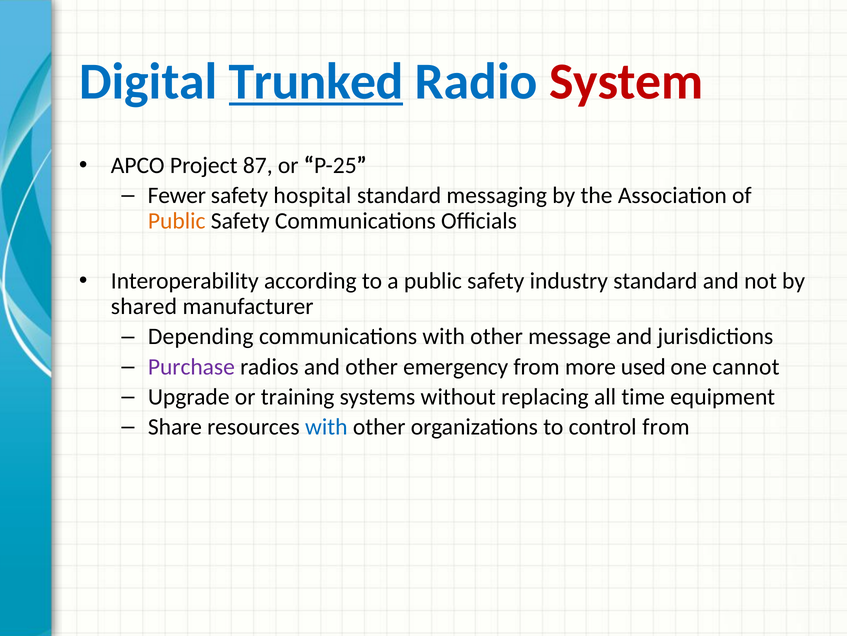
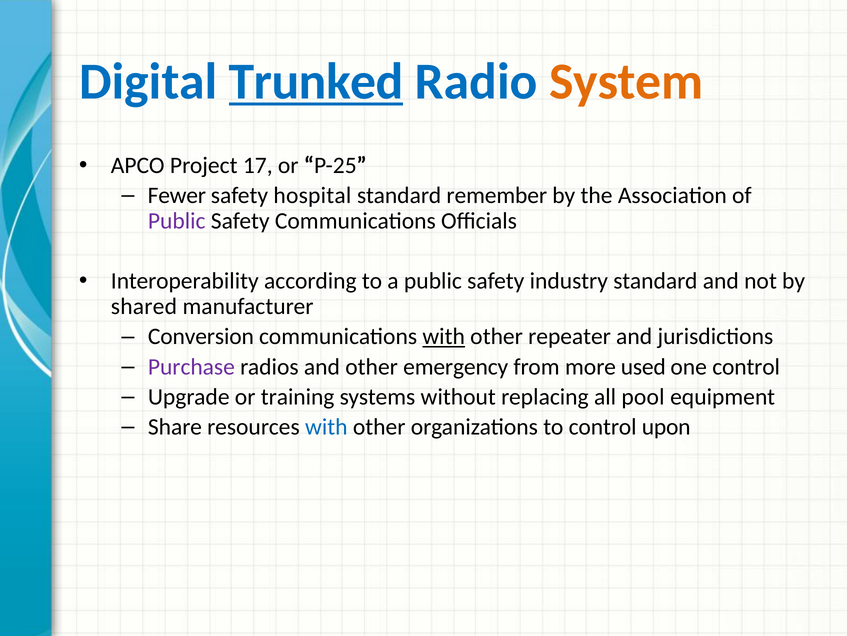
System colour: red -> orange (626, 82)
87: 87 -> 17 (258, 165)
messaging: messaging -> remember (497, 195)
Public colour: orange -> purple (177, 221)
Depending: Depending -> Conversion (201, 336)
with underline: none -> present (444, 336)
message: message -> repeater (570, 336)
one cannot: cannot -> control (746, 366)
time: time -> pool (643, 397)
control from: from -> upon (666, 427)
